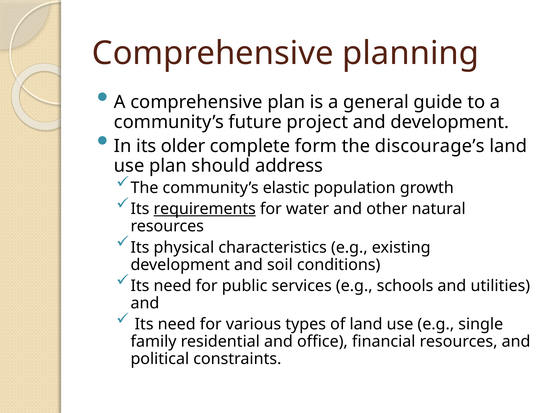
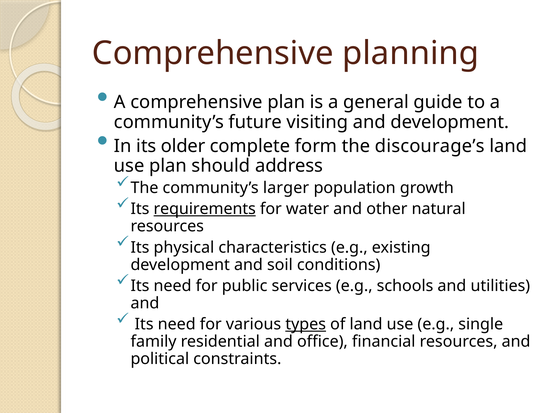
project: project -> visiting (317, 122)
elastic: elastic -> larger (286, 188)
types underline: none -> present (306, 325)
